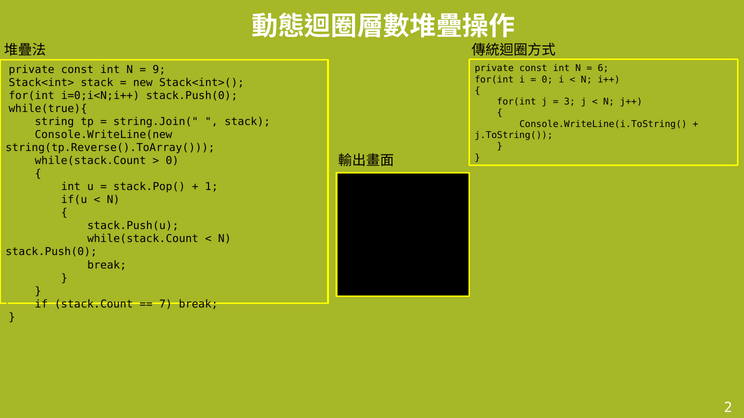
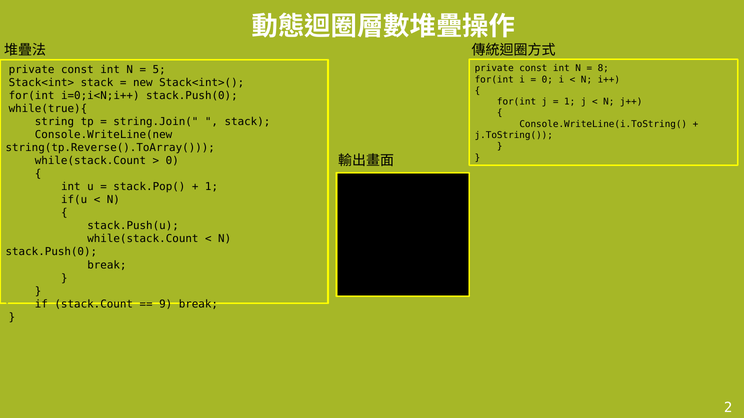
6: 6 -> 8 (603, 68)
9: 9 -> 5 (159, 70)
3: 3 -> 1 (570, 102)
7: 7 -> 9 (166, 304)
